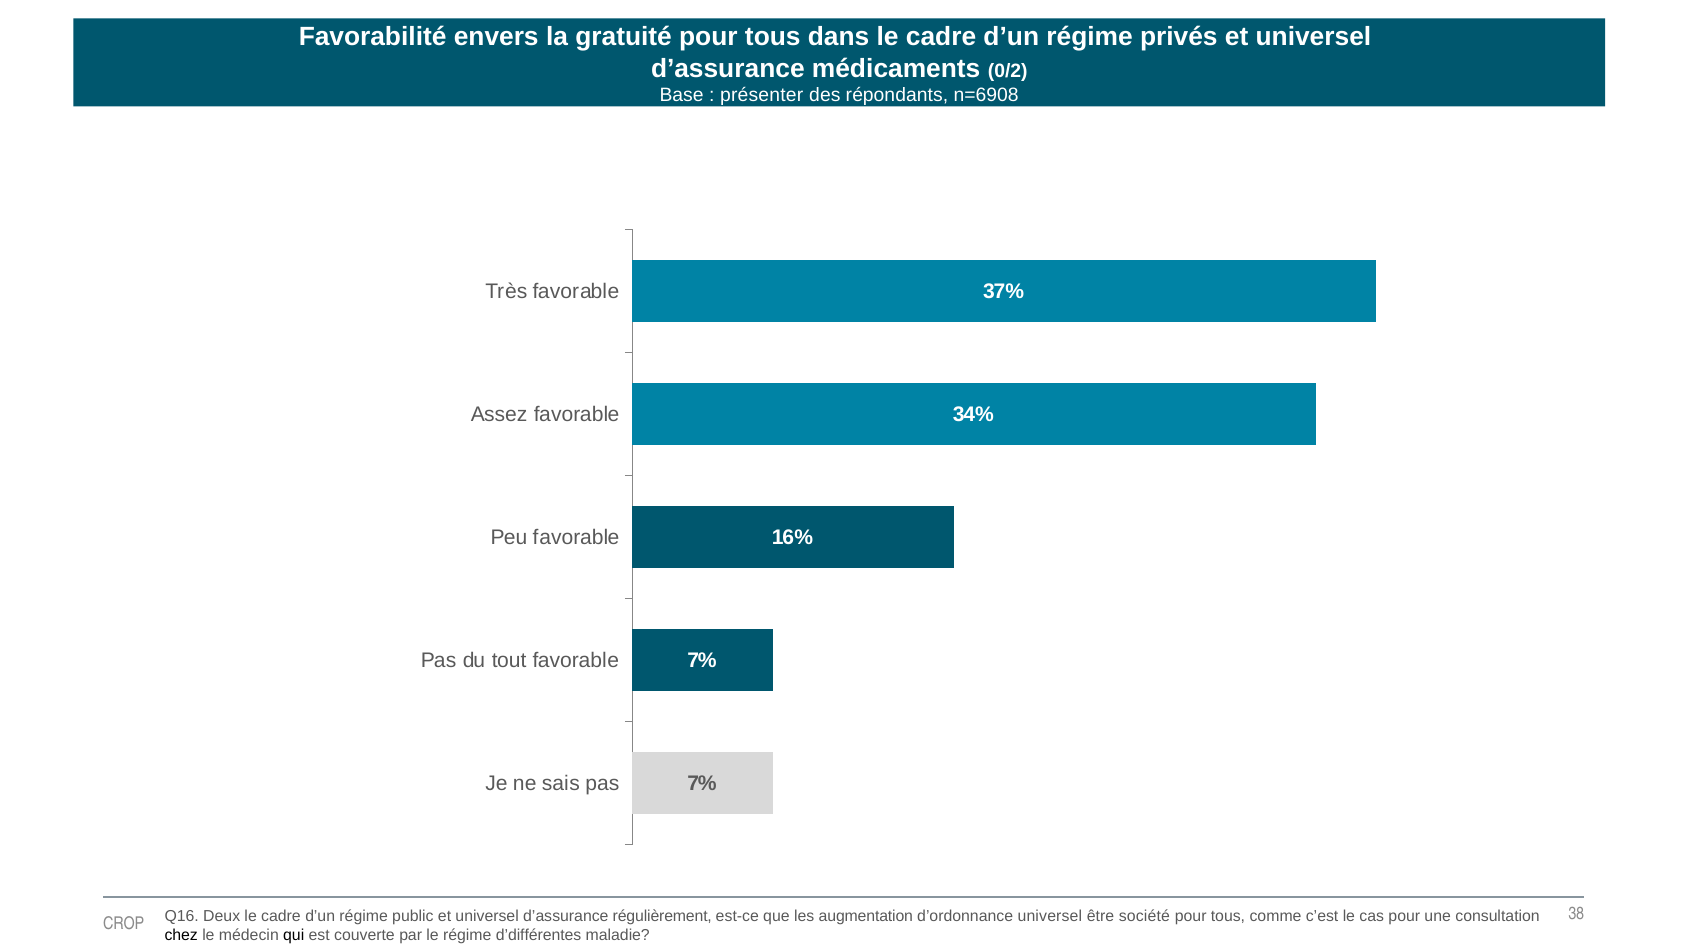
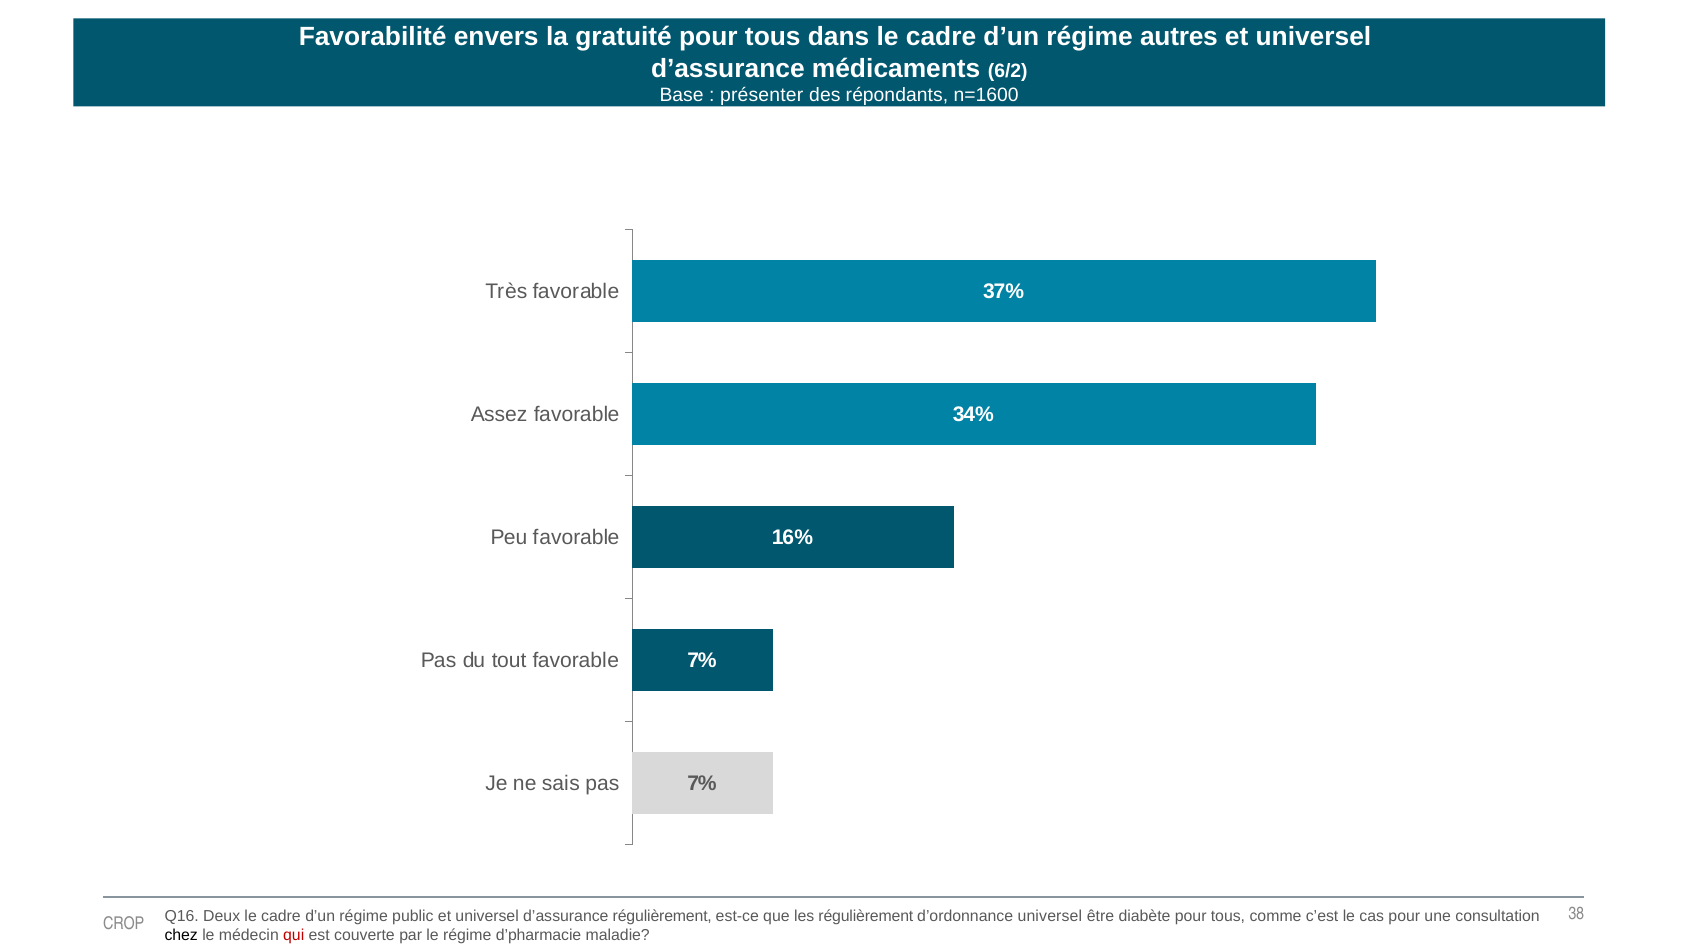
privés: privés -> autres (1179, 37)
0/2: 0/2 -> 6/2 (1008, 71)
n=6908: n=6908 -> n=1600 (986, 95)
les augmentation: augmentation -> régulièrement (866, 916)
société: société -> diabète (1145, 916)
qui colour: black -> red (294, 935)
d’différentes: d’différentes -> d’pharmacie (539, 935)
